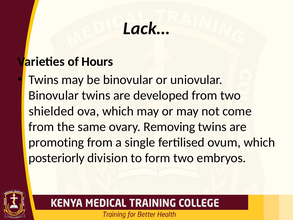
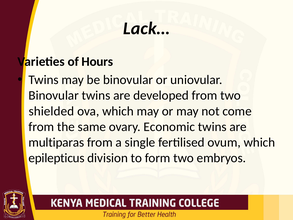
Removing: Removing -> Economic (169, 127)
promoting: promoting -> multiparas (56, 142)
posteriorly: posteriorly -> epilepticus (57, 158)
